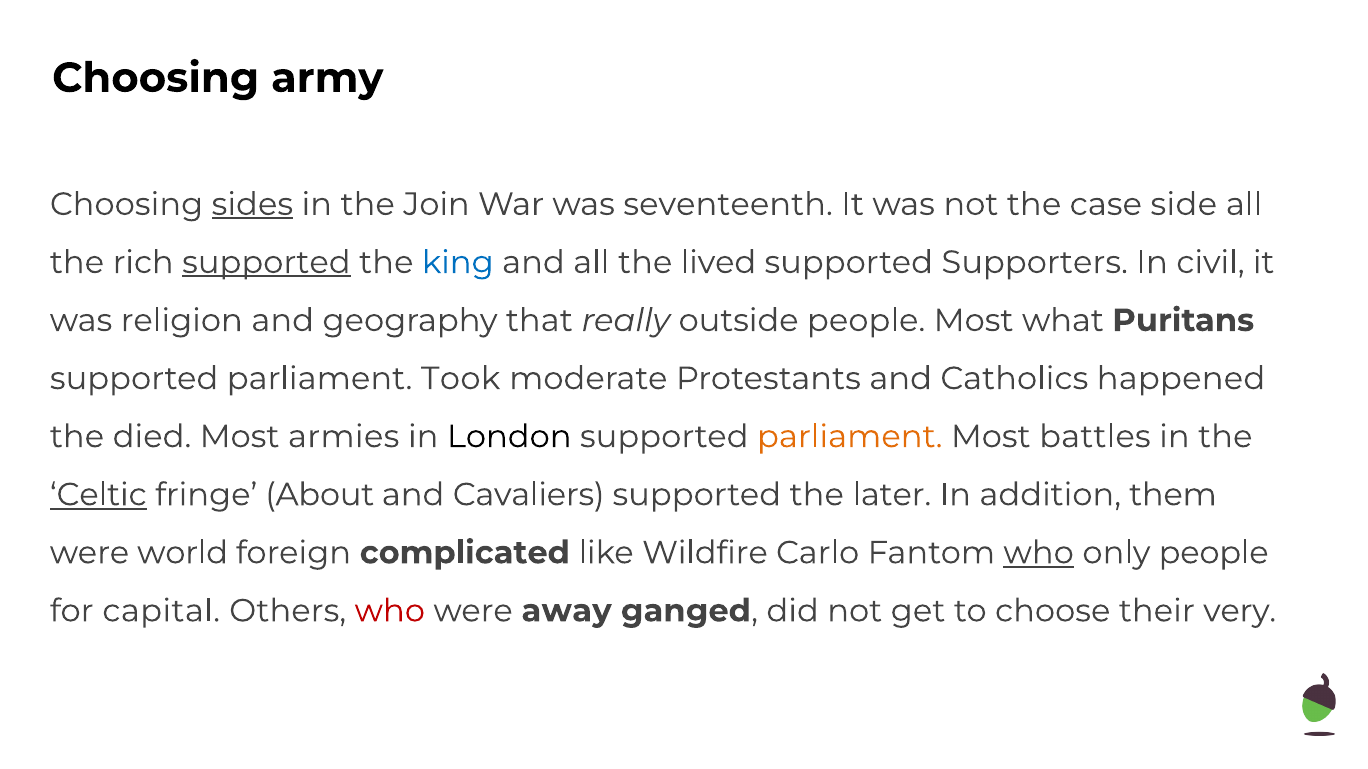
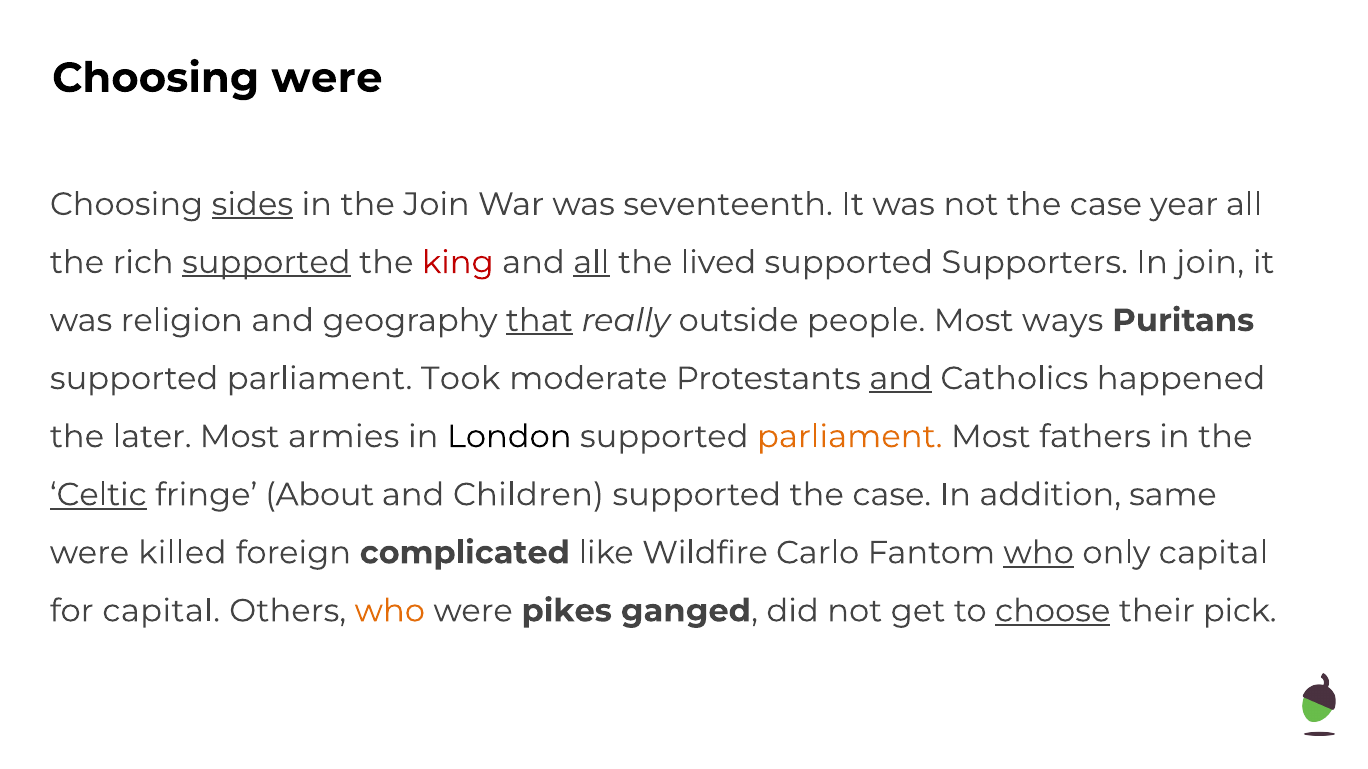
Choosing army: army -> were (327, 78)
side: side -> year (1184, 204)
king colour: blue -> red (458, 263)
all underline: none -> present (591, 263)
In civil: civil -> join (1210, 263)
that underline: none -> present (539, 321)
what: what -> ways (1063, 321)
and underline: none -> present (901, 379)
died: died -> later (152, 437)
battles: battles -> fathers (1095, 437)
Cavaliers: Cavaliers -> Children (528, 495)
supported the later: later -> case (892, 495)
them: them -> same (1173, 495)
world: world -> killed (182, 553)
only people: people -> capital (1213, 553)
who colour: red -> orange (390, 611)
away: away -> pikes (567, 611)
choose underline: none -> present (1053, 611)
very: very -> pick (1240, 611)
